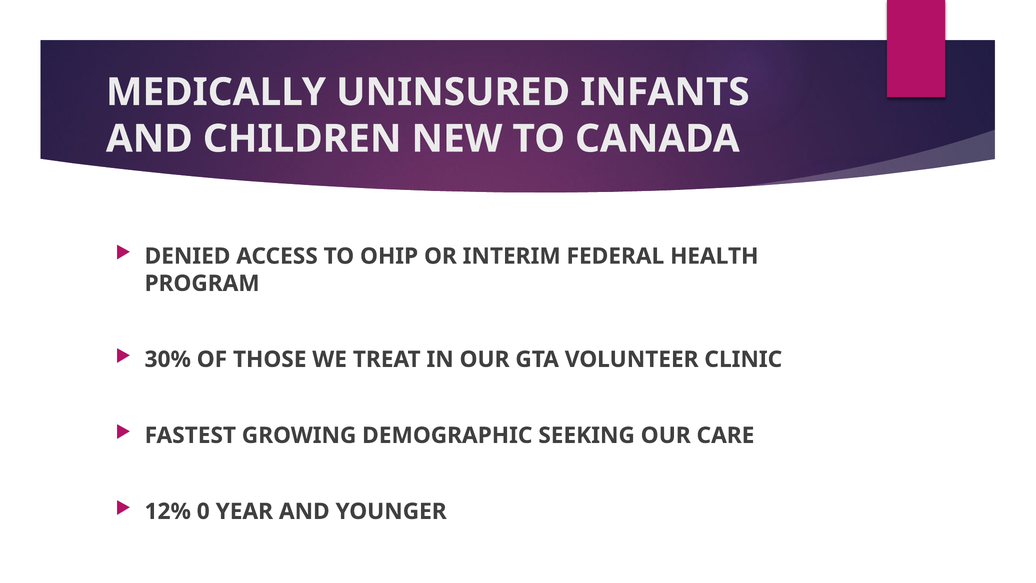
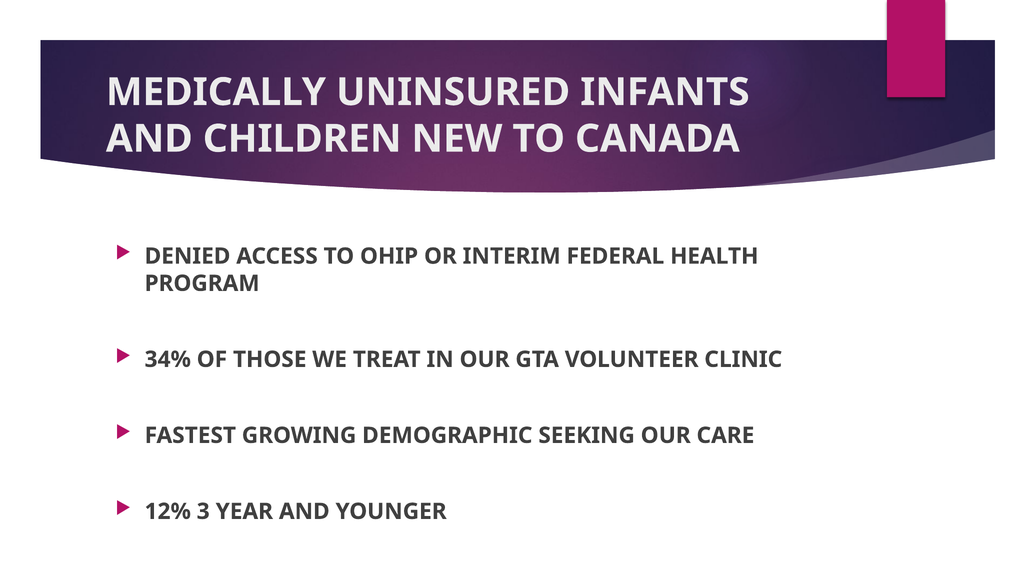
30%: 30% -> 34% (168, 359)
0: 0 -> 3 (203, 511)
